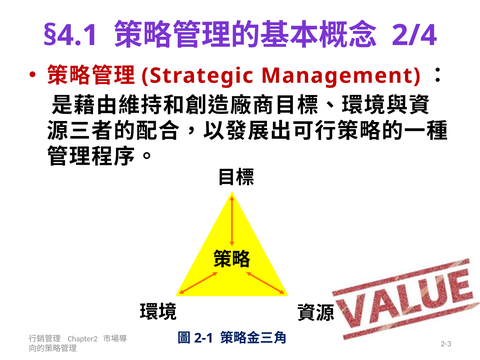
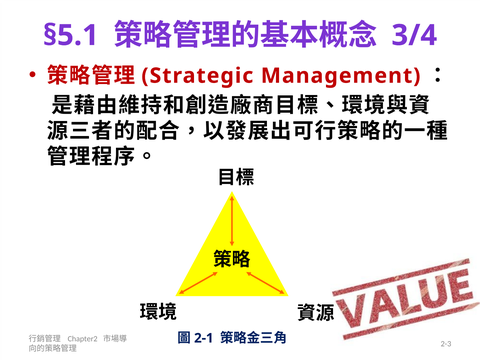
§4.1: §4.1 -> §5.1 (71, 35)
2/4: 2/4 -> 3/4 (414, 35)
